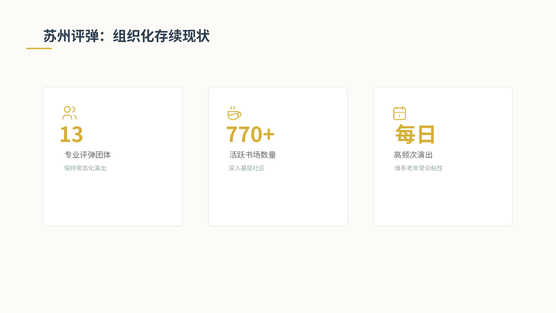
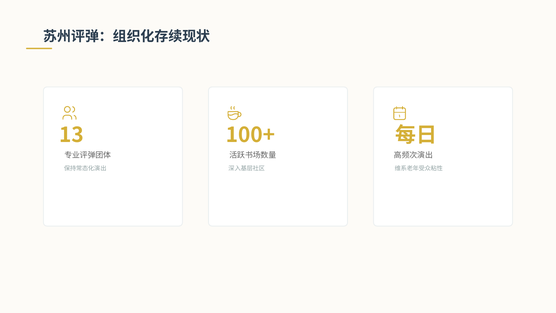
770+: 770+ -> 100+ (250, 135)
